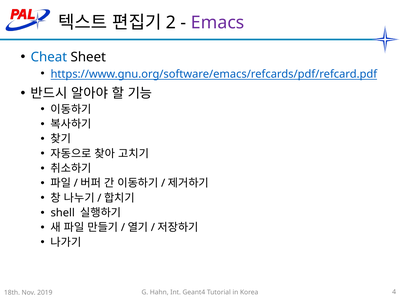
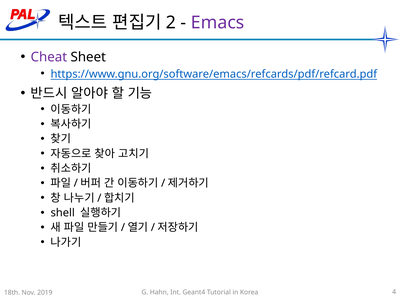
Cheat colour: blue -> purple (49, 57)
